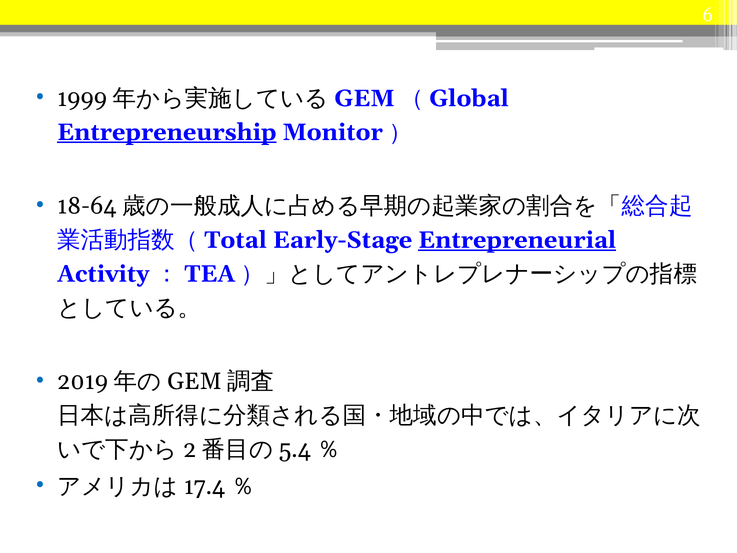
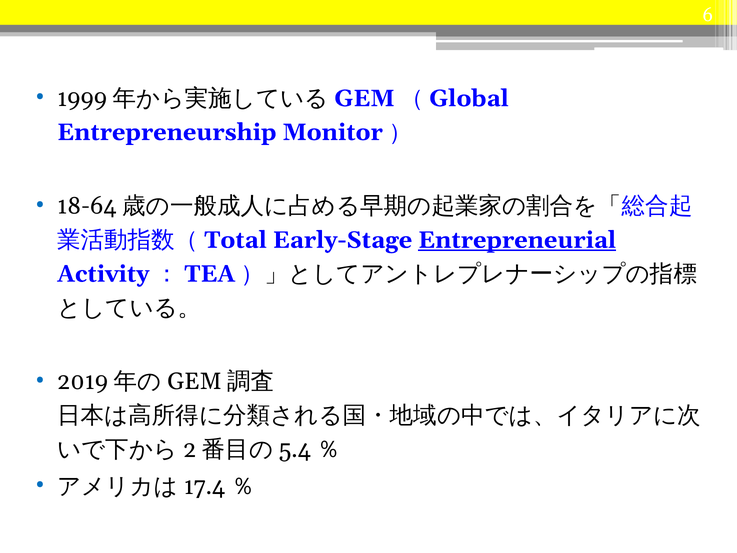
Entrepreneurship underline: present -> none (167, 132)
